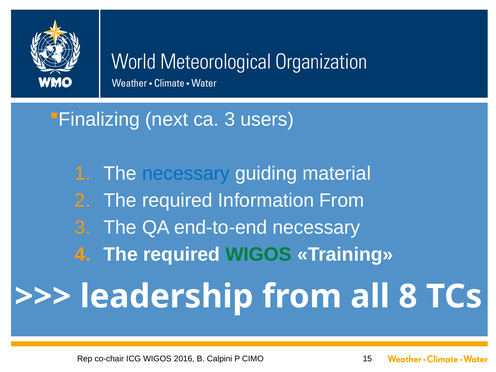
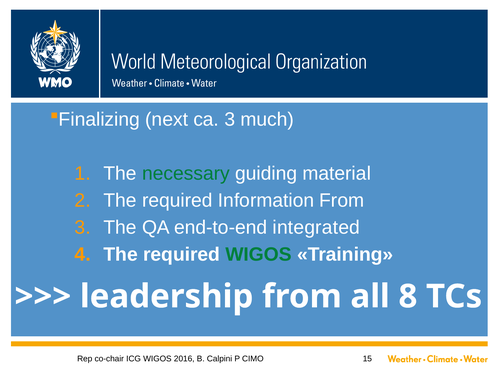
users: users -> much (267, 119)
necessary colour: blue -> green (186, 173)
end-to-end necessary: necessary -> integrated (316, 227)
